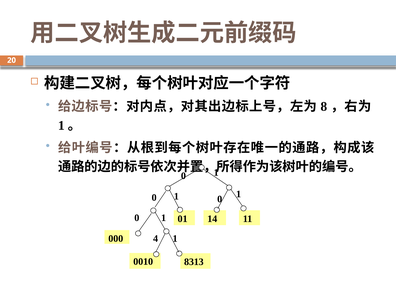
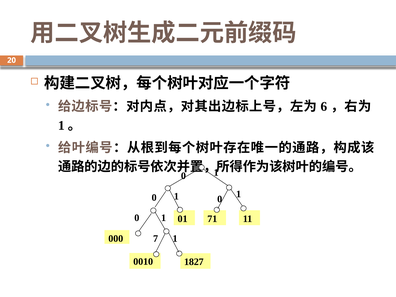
8: 8 -> 6 (324, 107)
14: 14 -> 71 (212, 219)
4: 4 -> 7 (156, 239)
8313: 8313 -> 1827 (194, 262)
